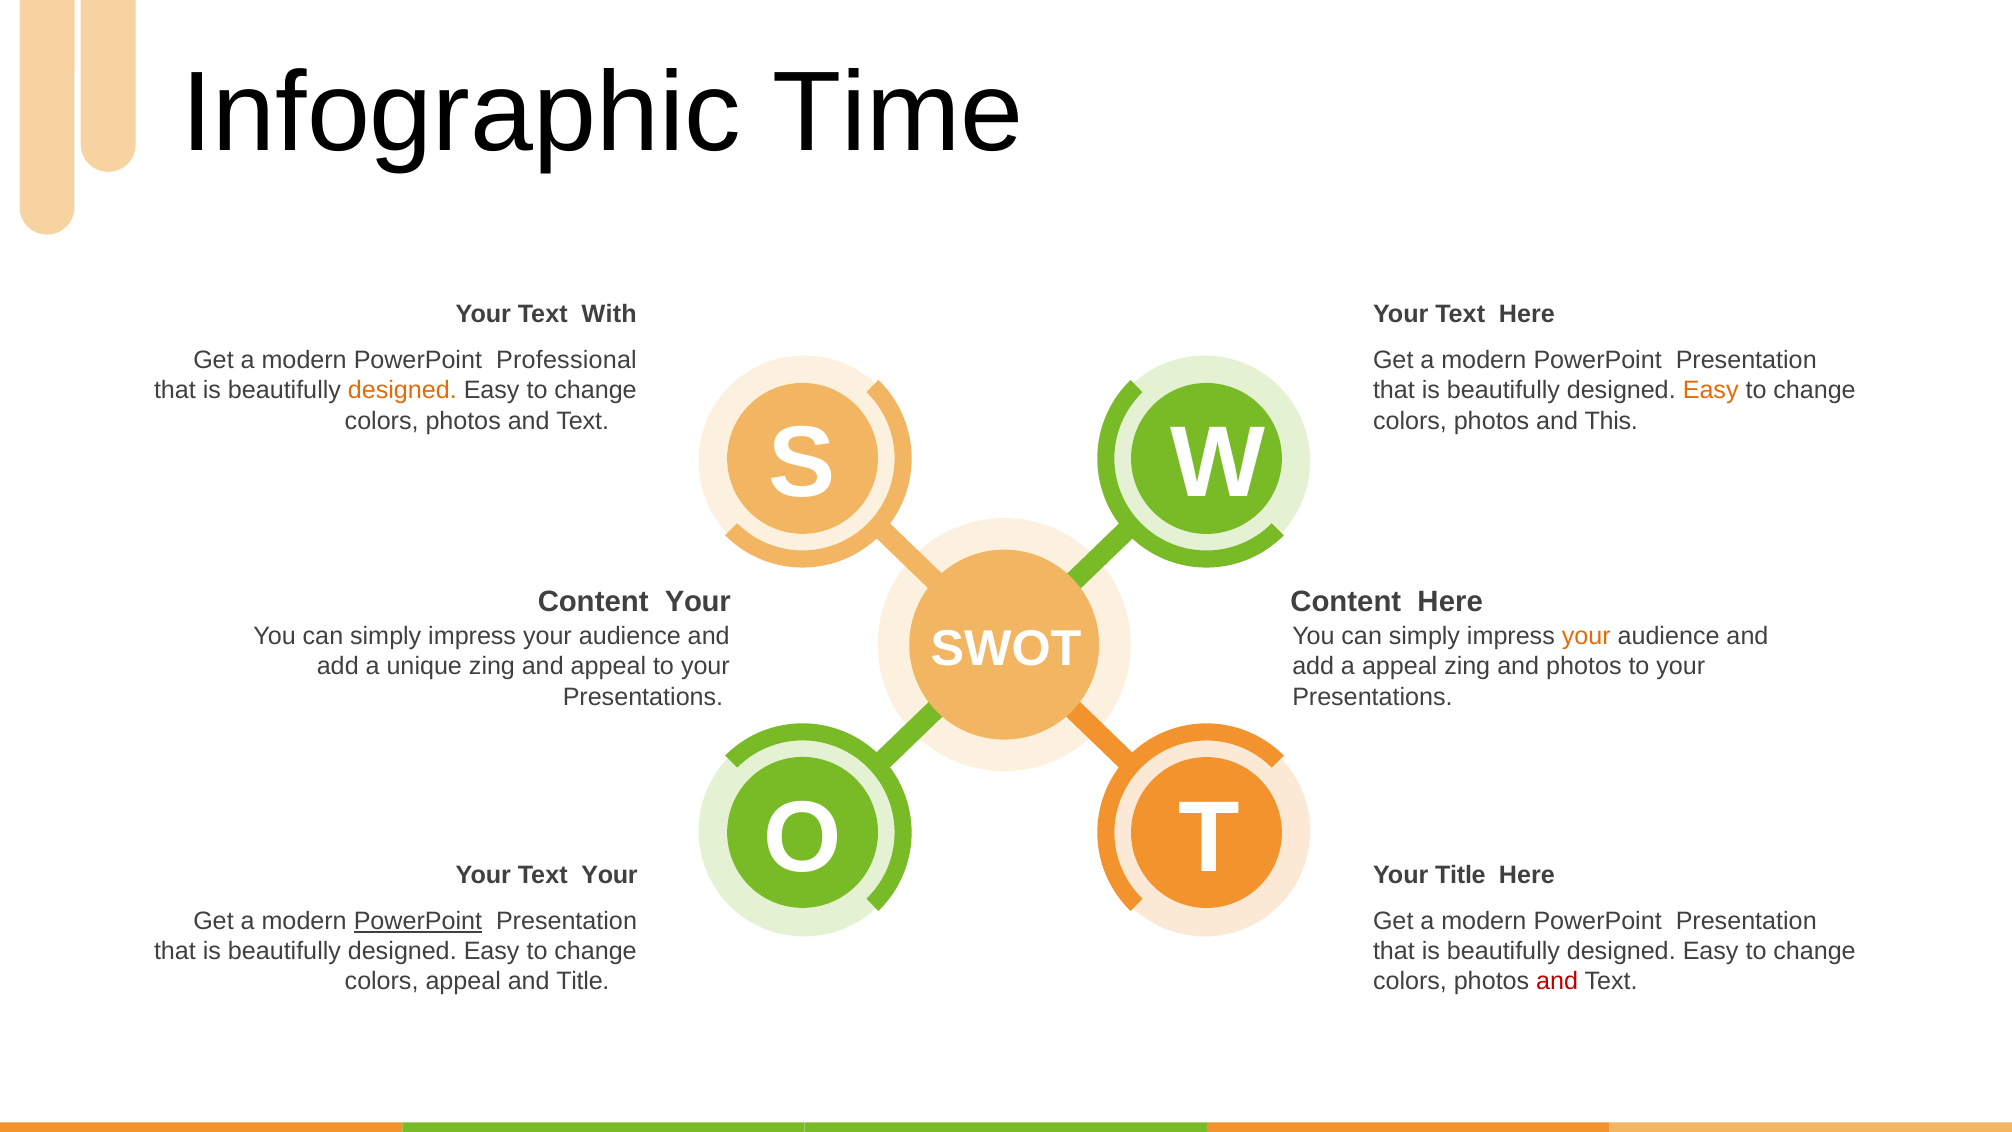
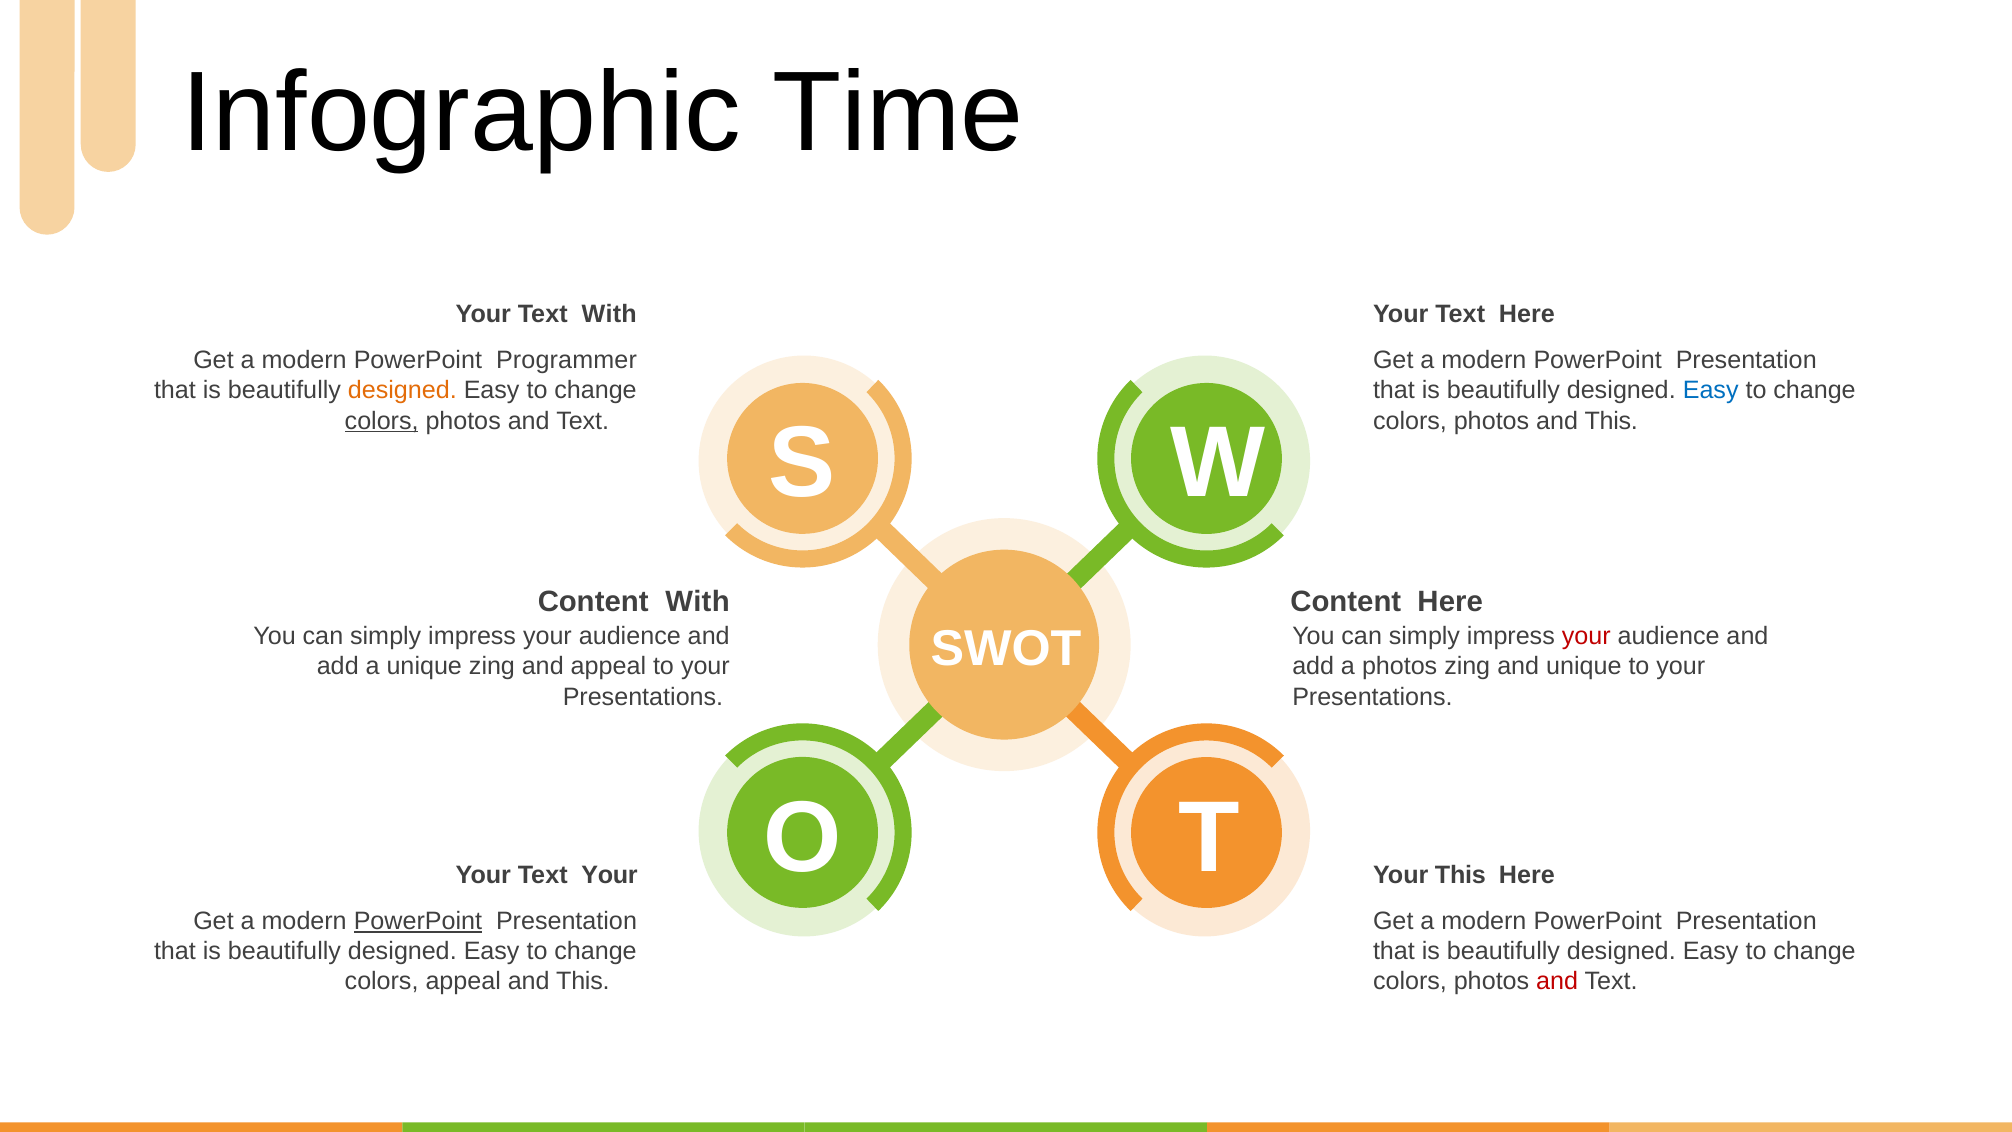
Professional: Professional -> Programmer (566, 360)
Easy colour: orange -> blue (1711, 391)
colors underline: none -> present (382, 421)
Content Your: Your -> With (698, 602)
your colour: orange -> red (1586, 636)
a appeal: appeal -> photos (1400, 666)
and photos: photos -> unique (1584, 666)
Your Title: Title -> This (1460, 875)
Title: Title -> This (583, 981)
